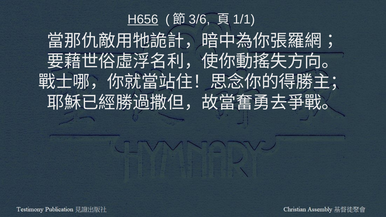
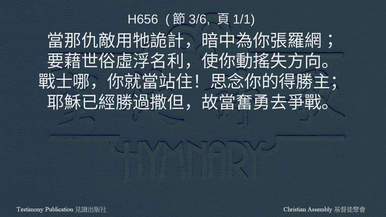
H656 underline: present -> none (143, 19)
